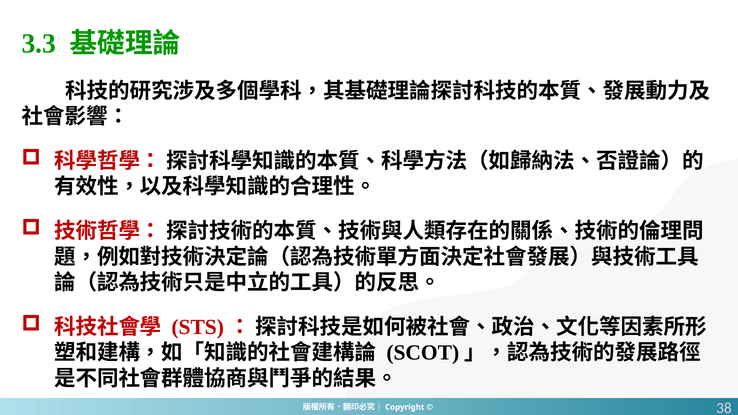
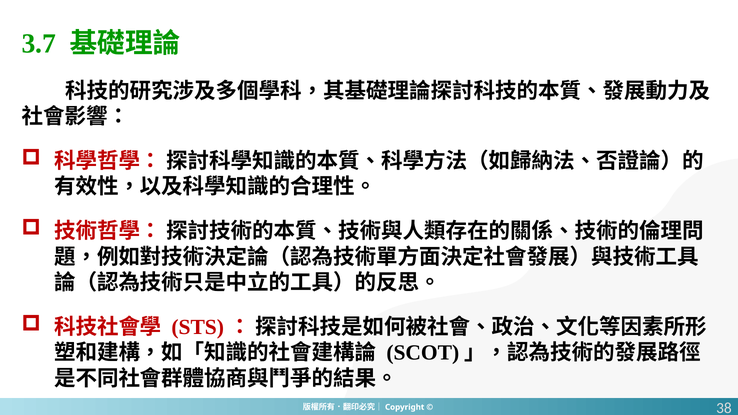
3.3: 3.3 -> 3.7 (39, 43)
